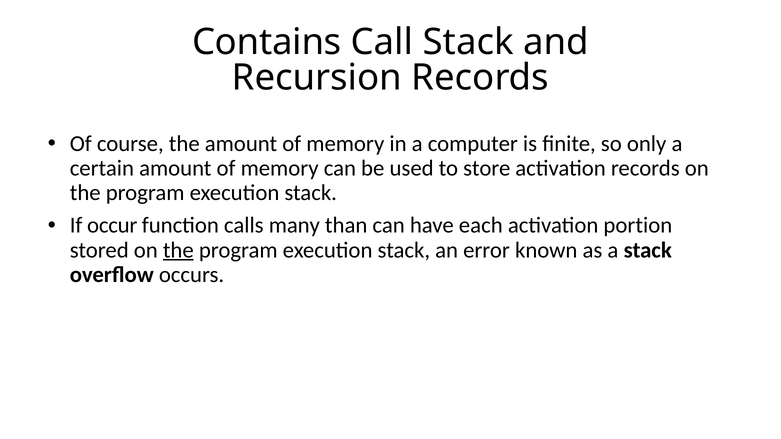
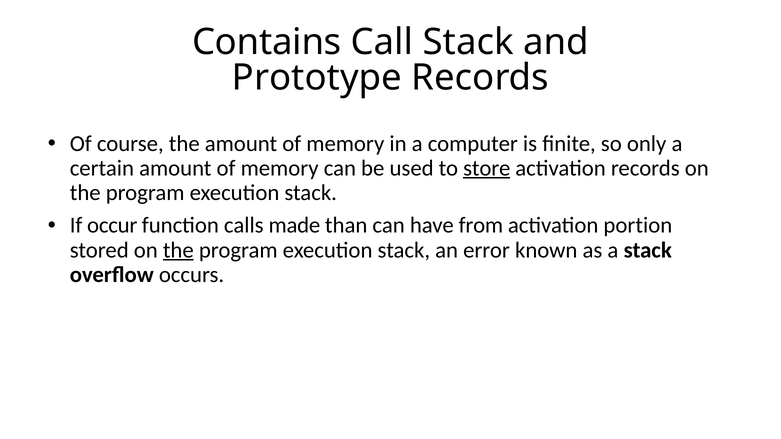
Recursion: Recursion -> Prototype (317, 78)
store underline: none -> present (487, 168)
many: many -> made (294, 226)
each: each -> from (481, 226)
